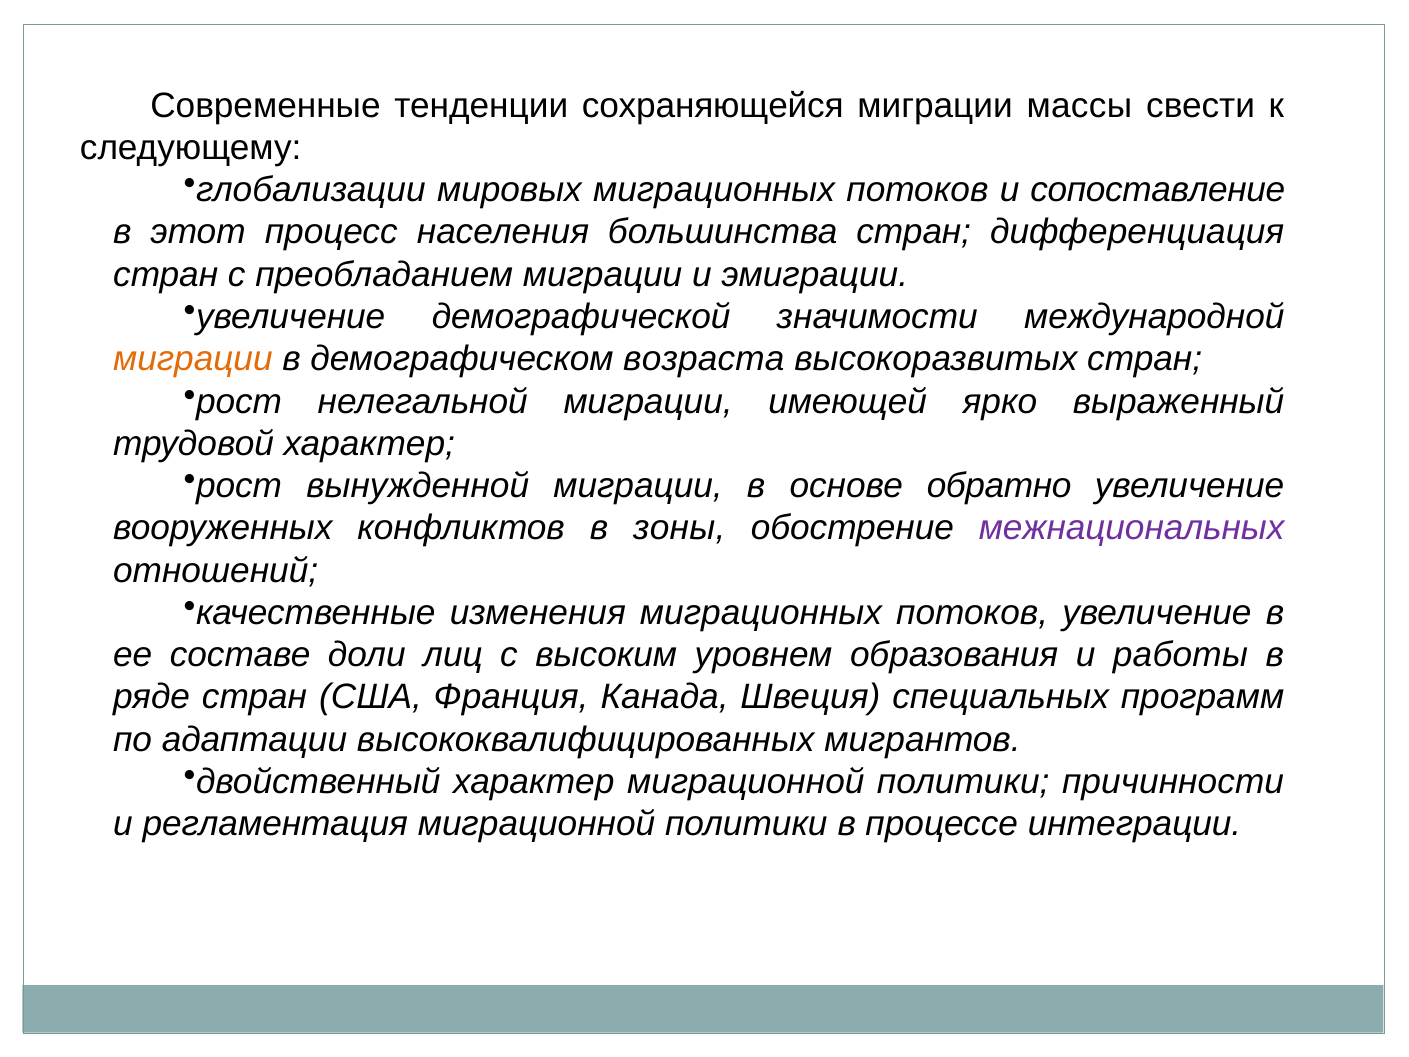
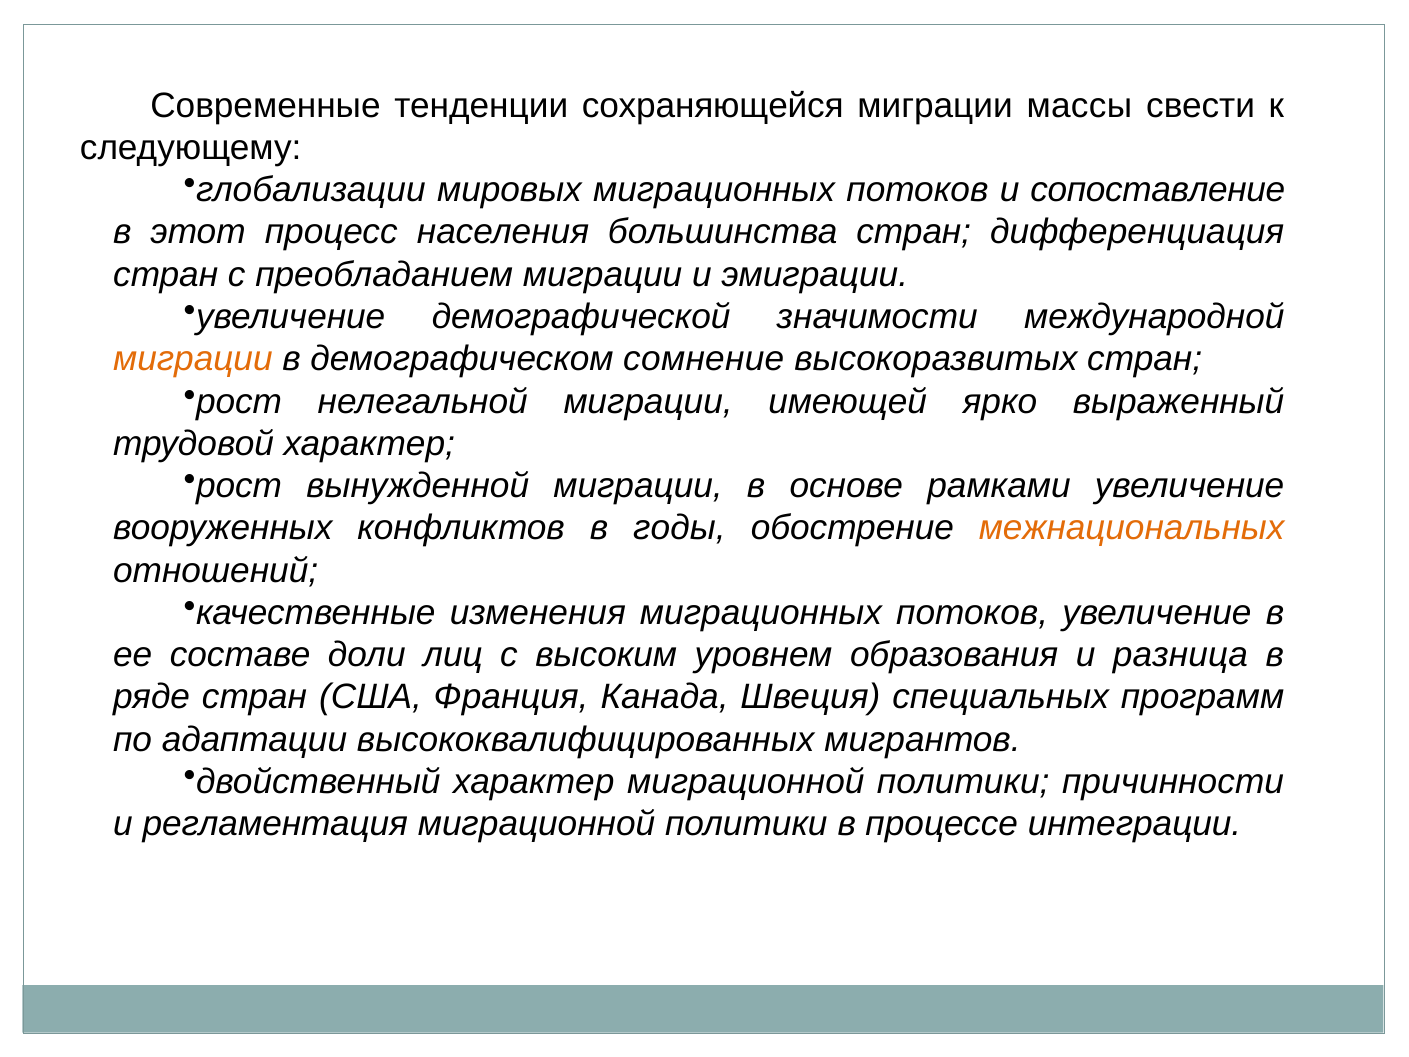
возраста: возраста -> сомнение (704, 359)
обратно: обратно -> рамками (999, 486)
зоны: зоны -> годы (679, 528)
межнациональных colour: purple -> orange (1132, 528)
работы: работы -> разница (1180, 655)
